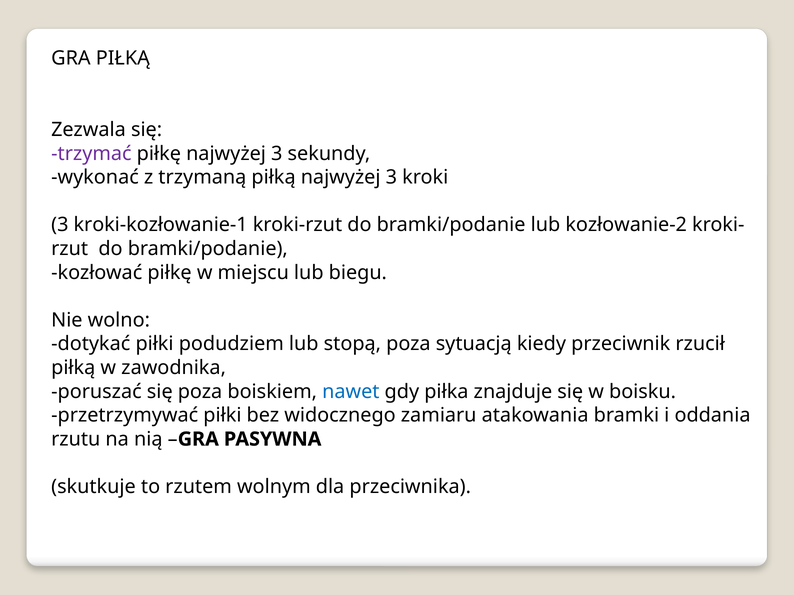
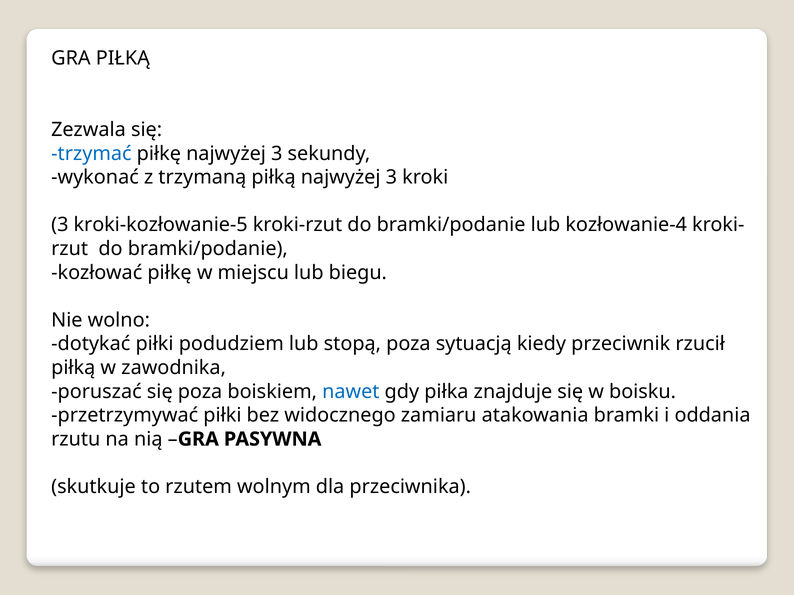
trzymać colour: purple -> blue (91, 154)
kroki-kozłowanie-1: kroki-kozłowanie-1 -> kroki-kozłowanie-5 (161, 225)
kozłowanie-2: kozłowanie-2 -> kozłowanie-4 (626, 225)
